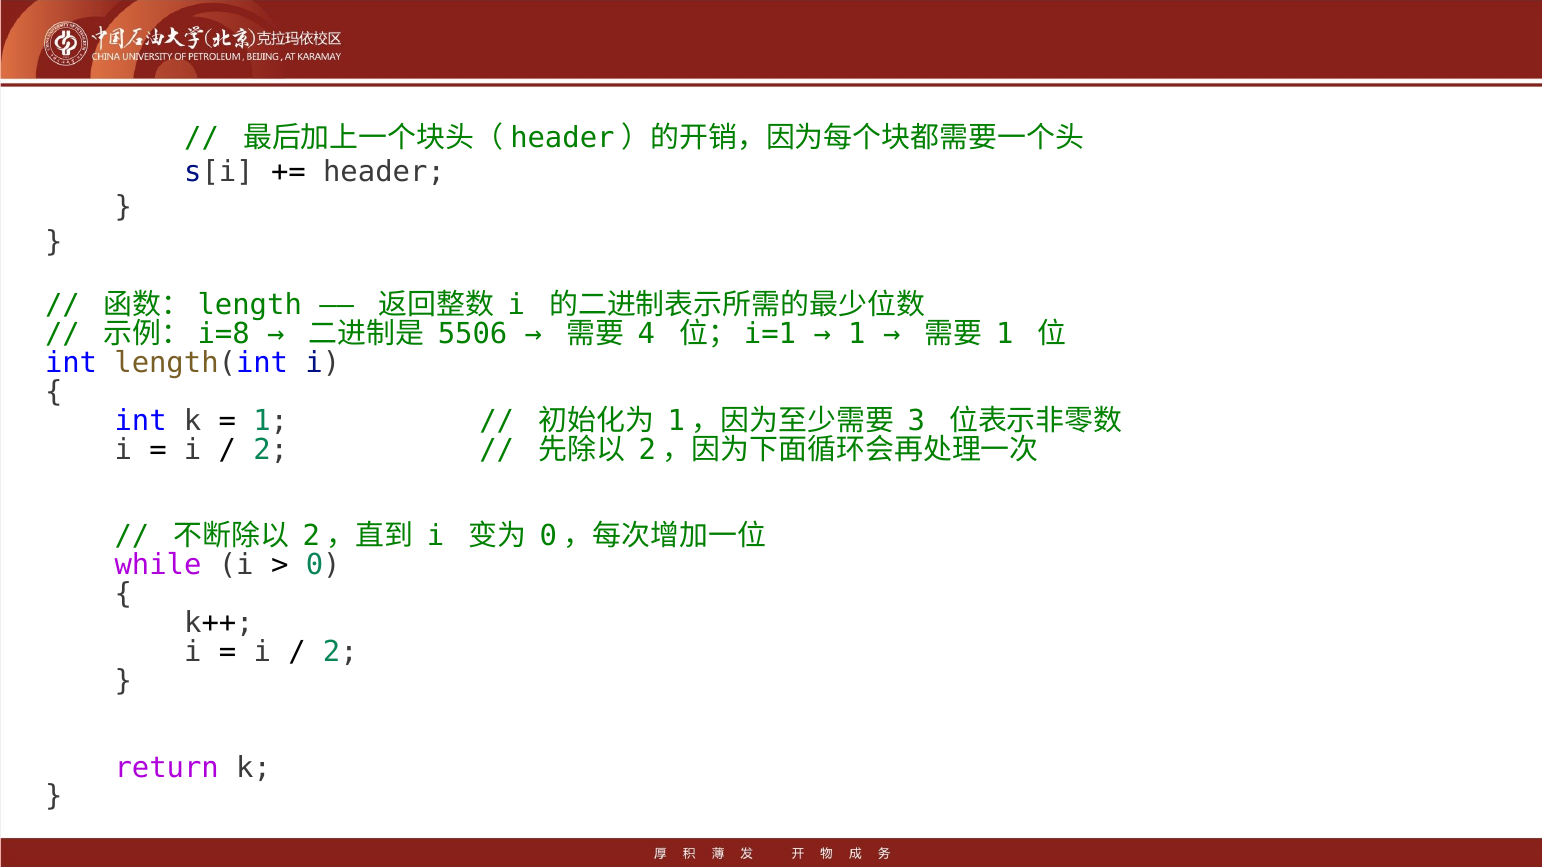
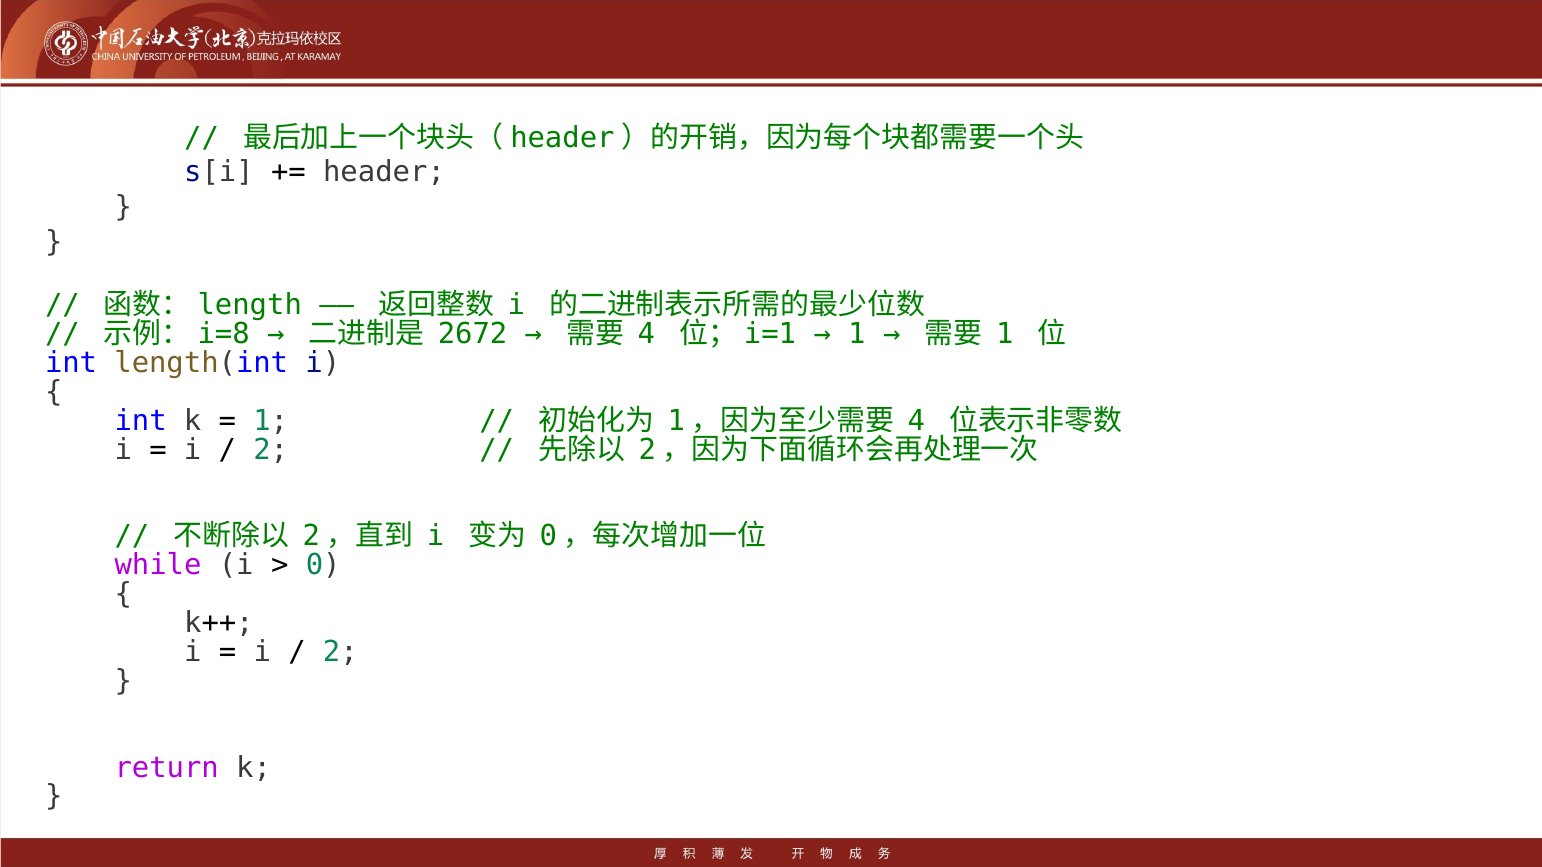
5506: 5506 -> 2672 (473, 334)
3: 3 -> 4 (916, 421)
